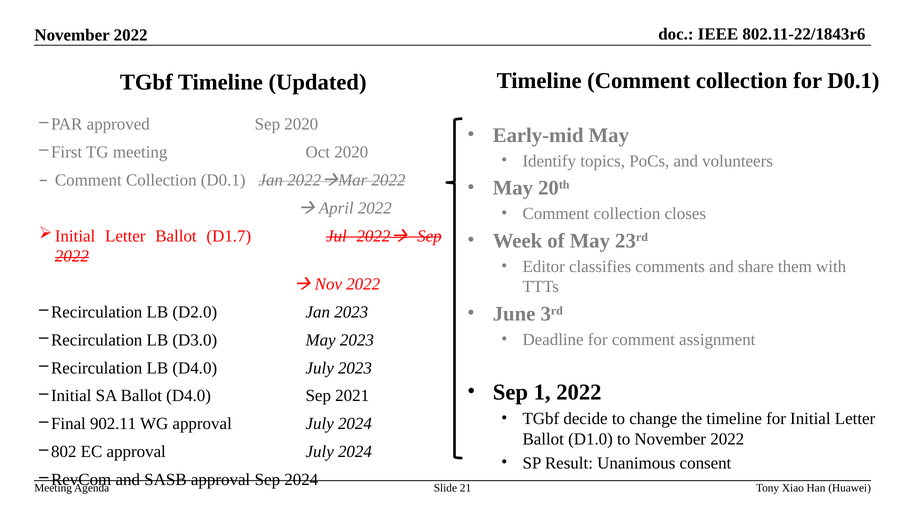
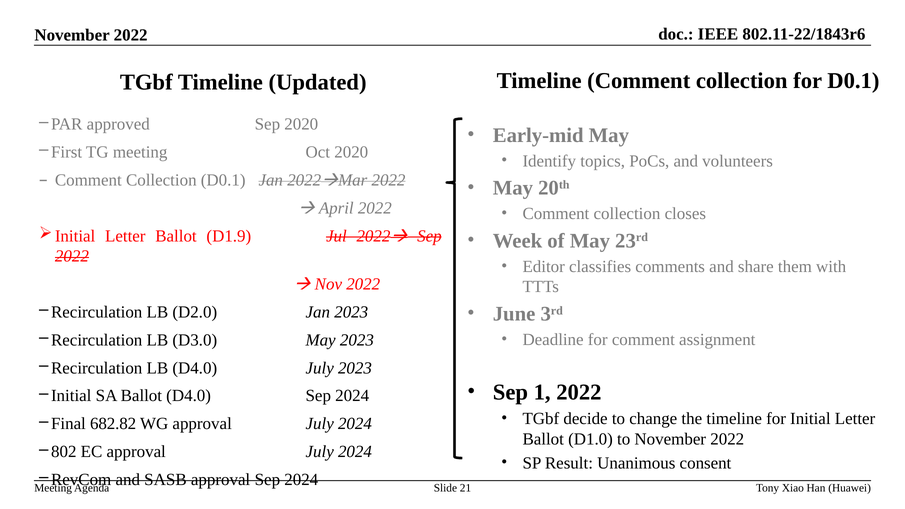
D1.7: D1.7 -> D1.9 (229, 236)
D4.0 Sep 2021: 2021 -> 2024 (352, 396)
902.11: 902.11 -> 682.82 (113, 424)
